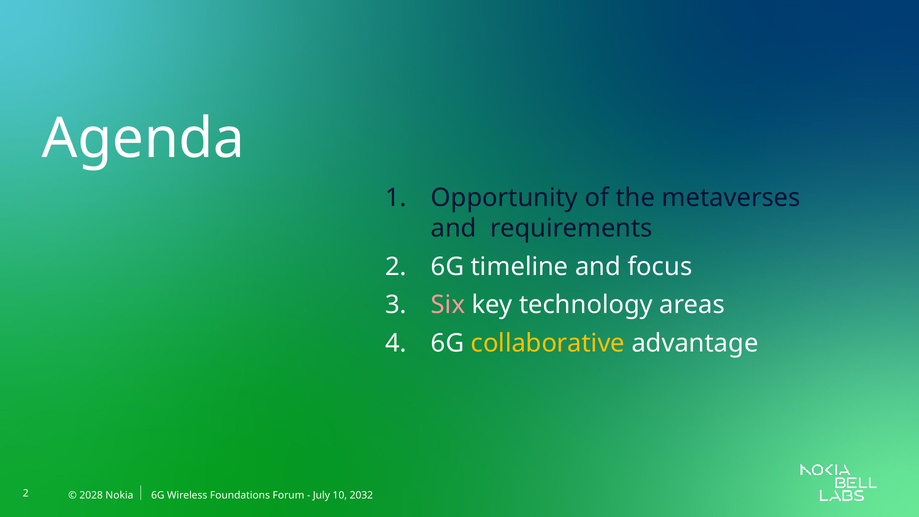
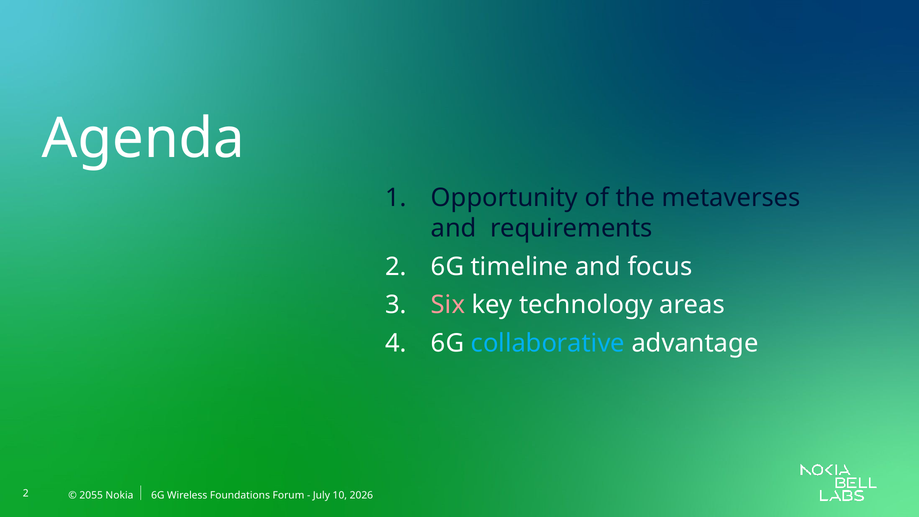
collaborative colour: yellow -> light blue (548, 343)
2028: 2028 -> 2055 (91, 495)
2032: 2032 -> 2026 (361, 495)
